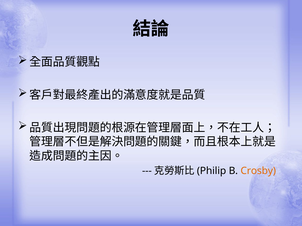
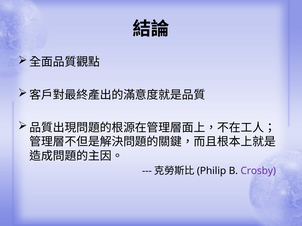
Crosby colour: orange -> purple (258, 171)
